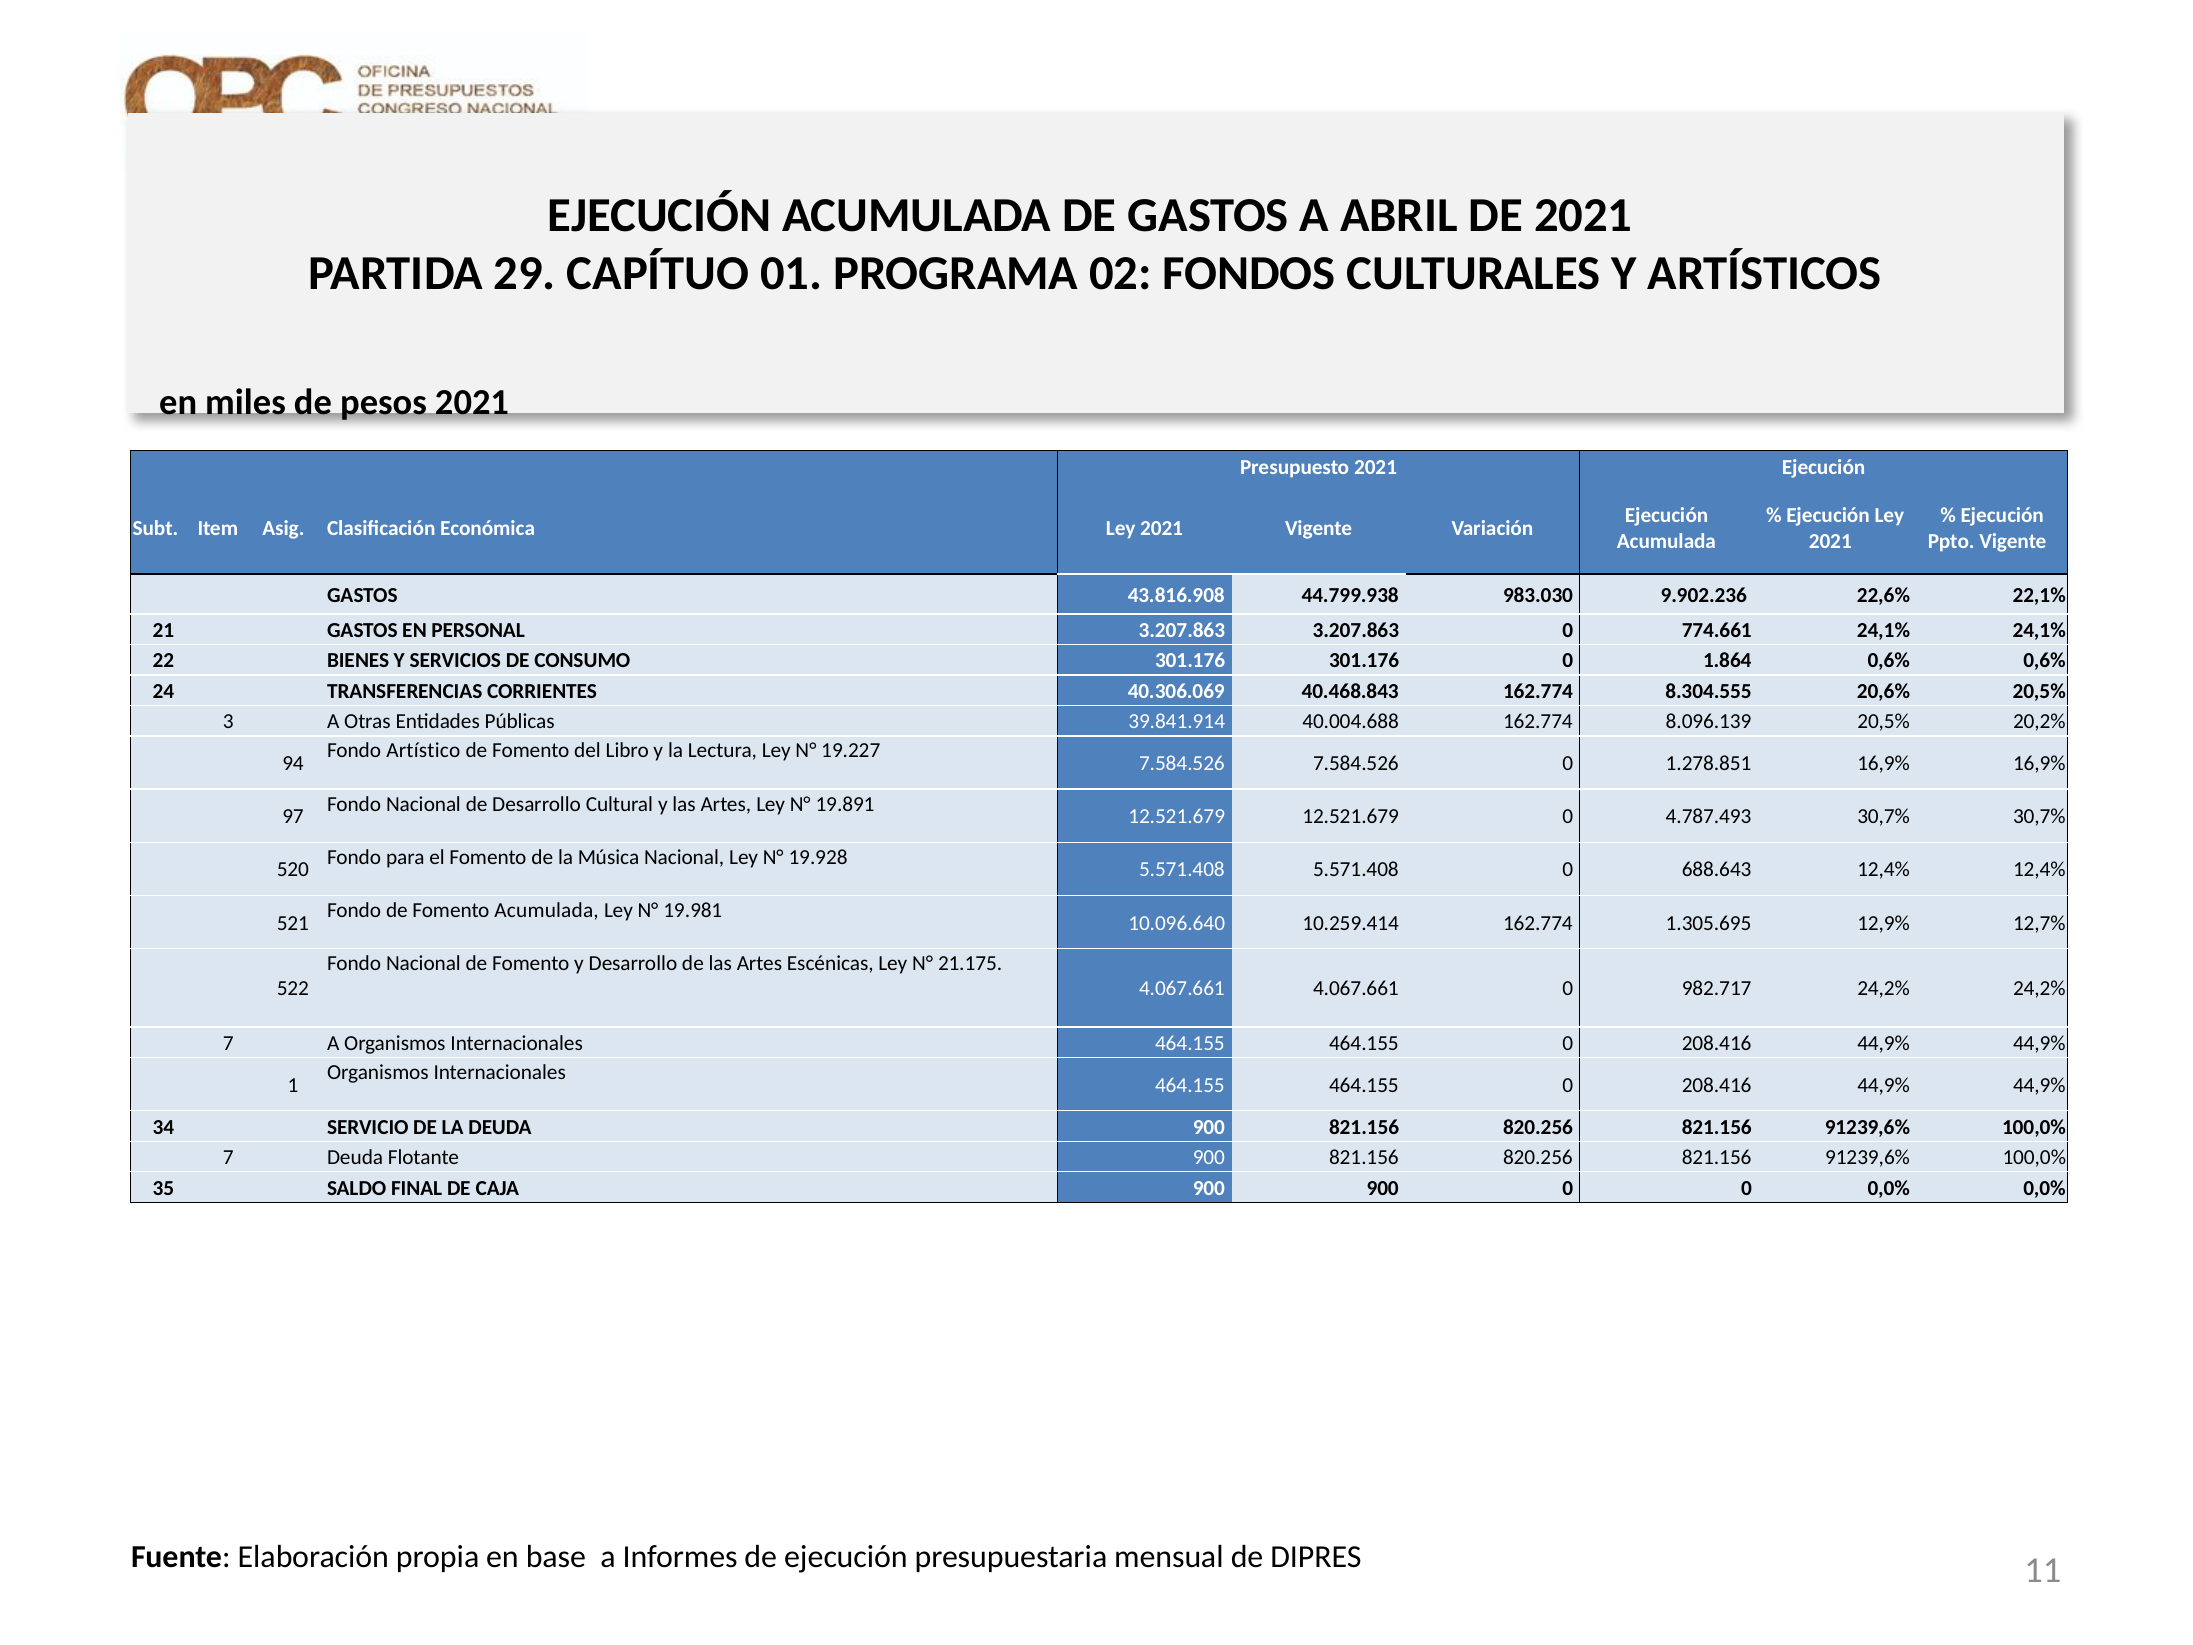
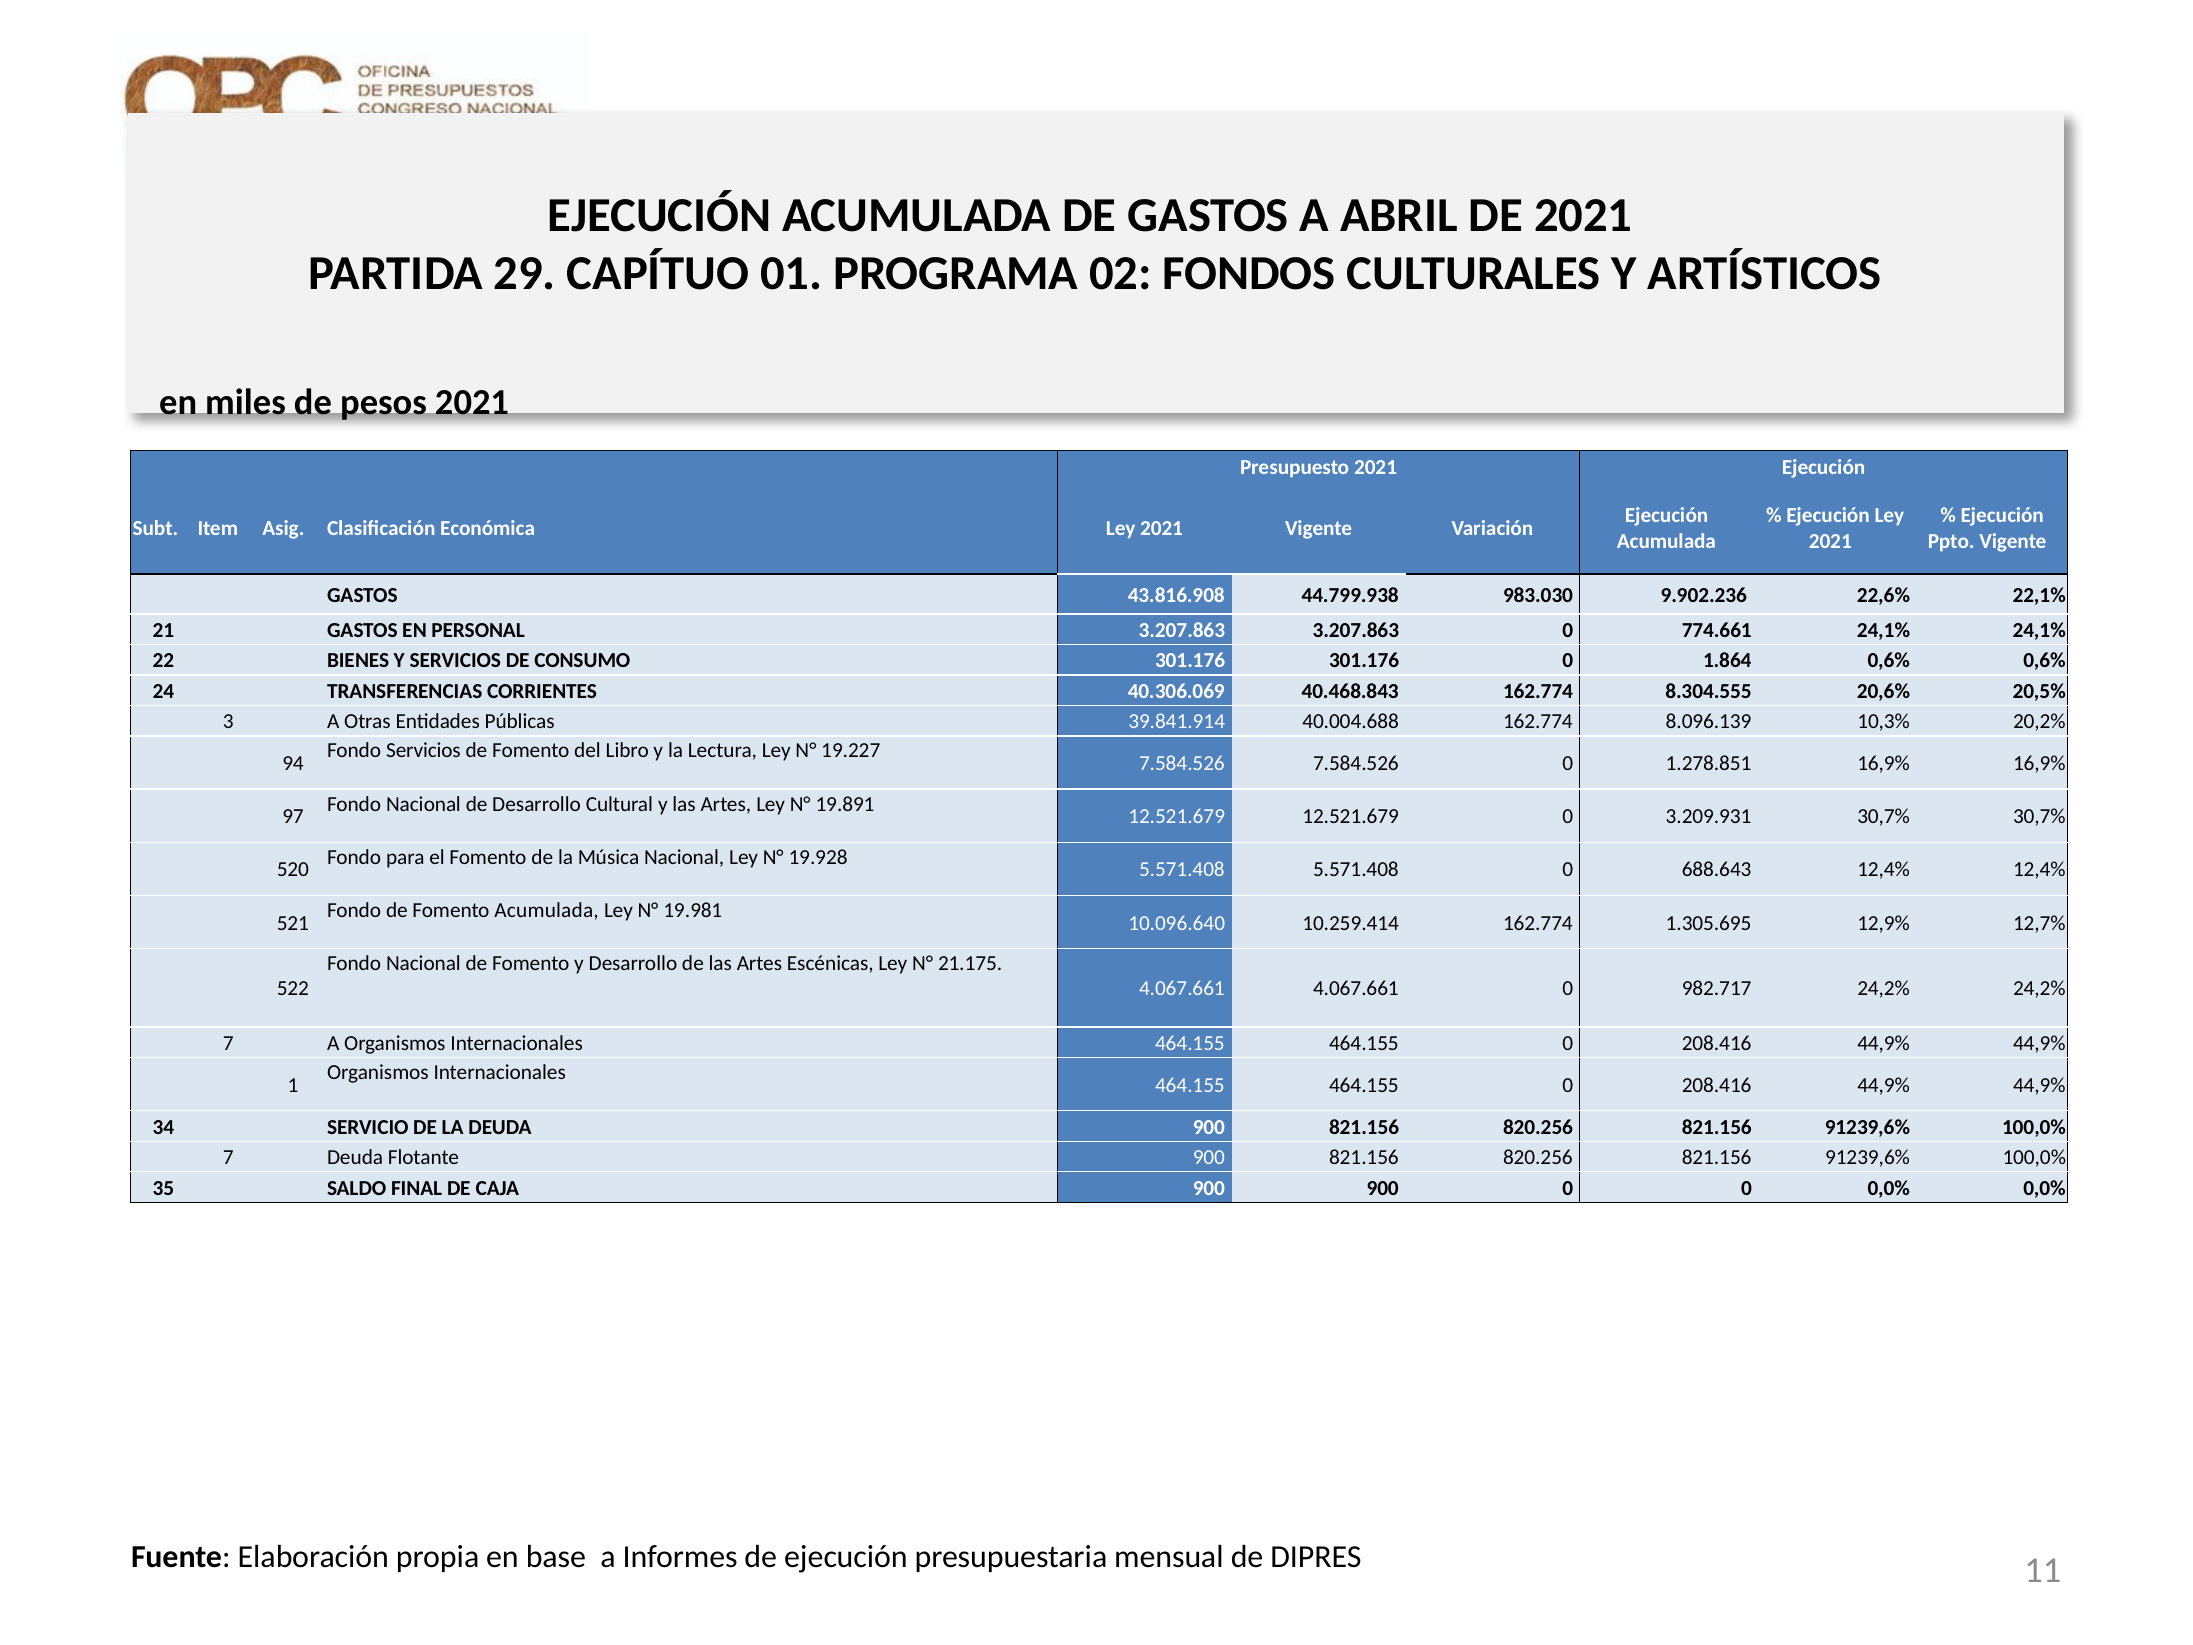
8.096.139 20,5%: 20,5% -> 10,3% (1884, 722)
Fondo Artístico: Artístico -> Servicios (423, 751)
4.787.493: 4.787.493 -> 3.209.931 (1709, 817)
